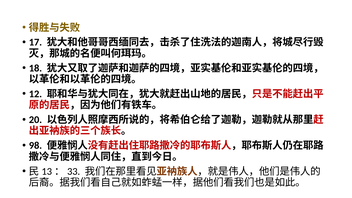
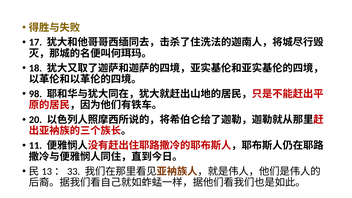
12: 12 -> 98 (35, 94)
98: 98 -> 11 (35, 146)
